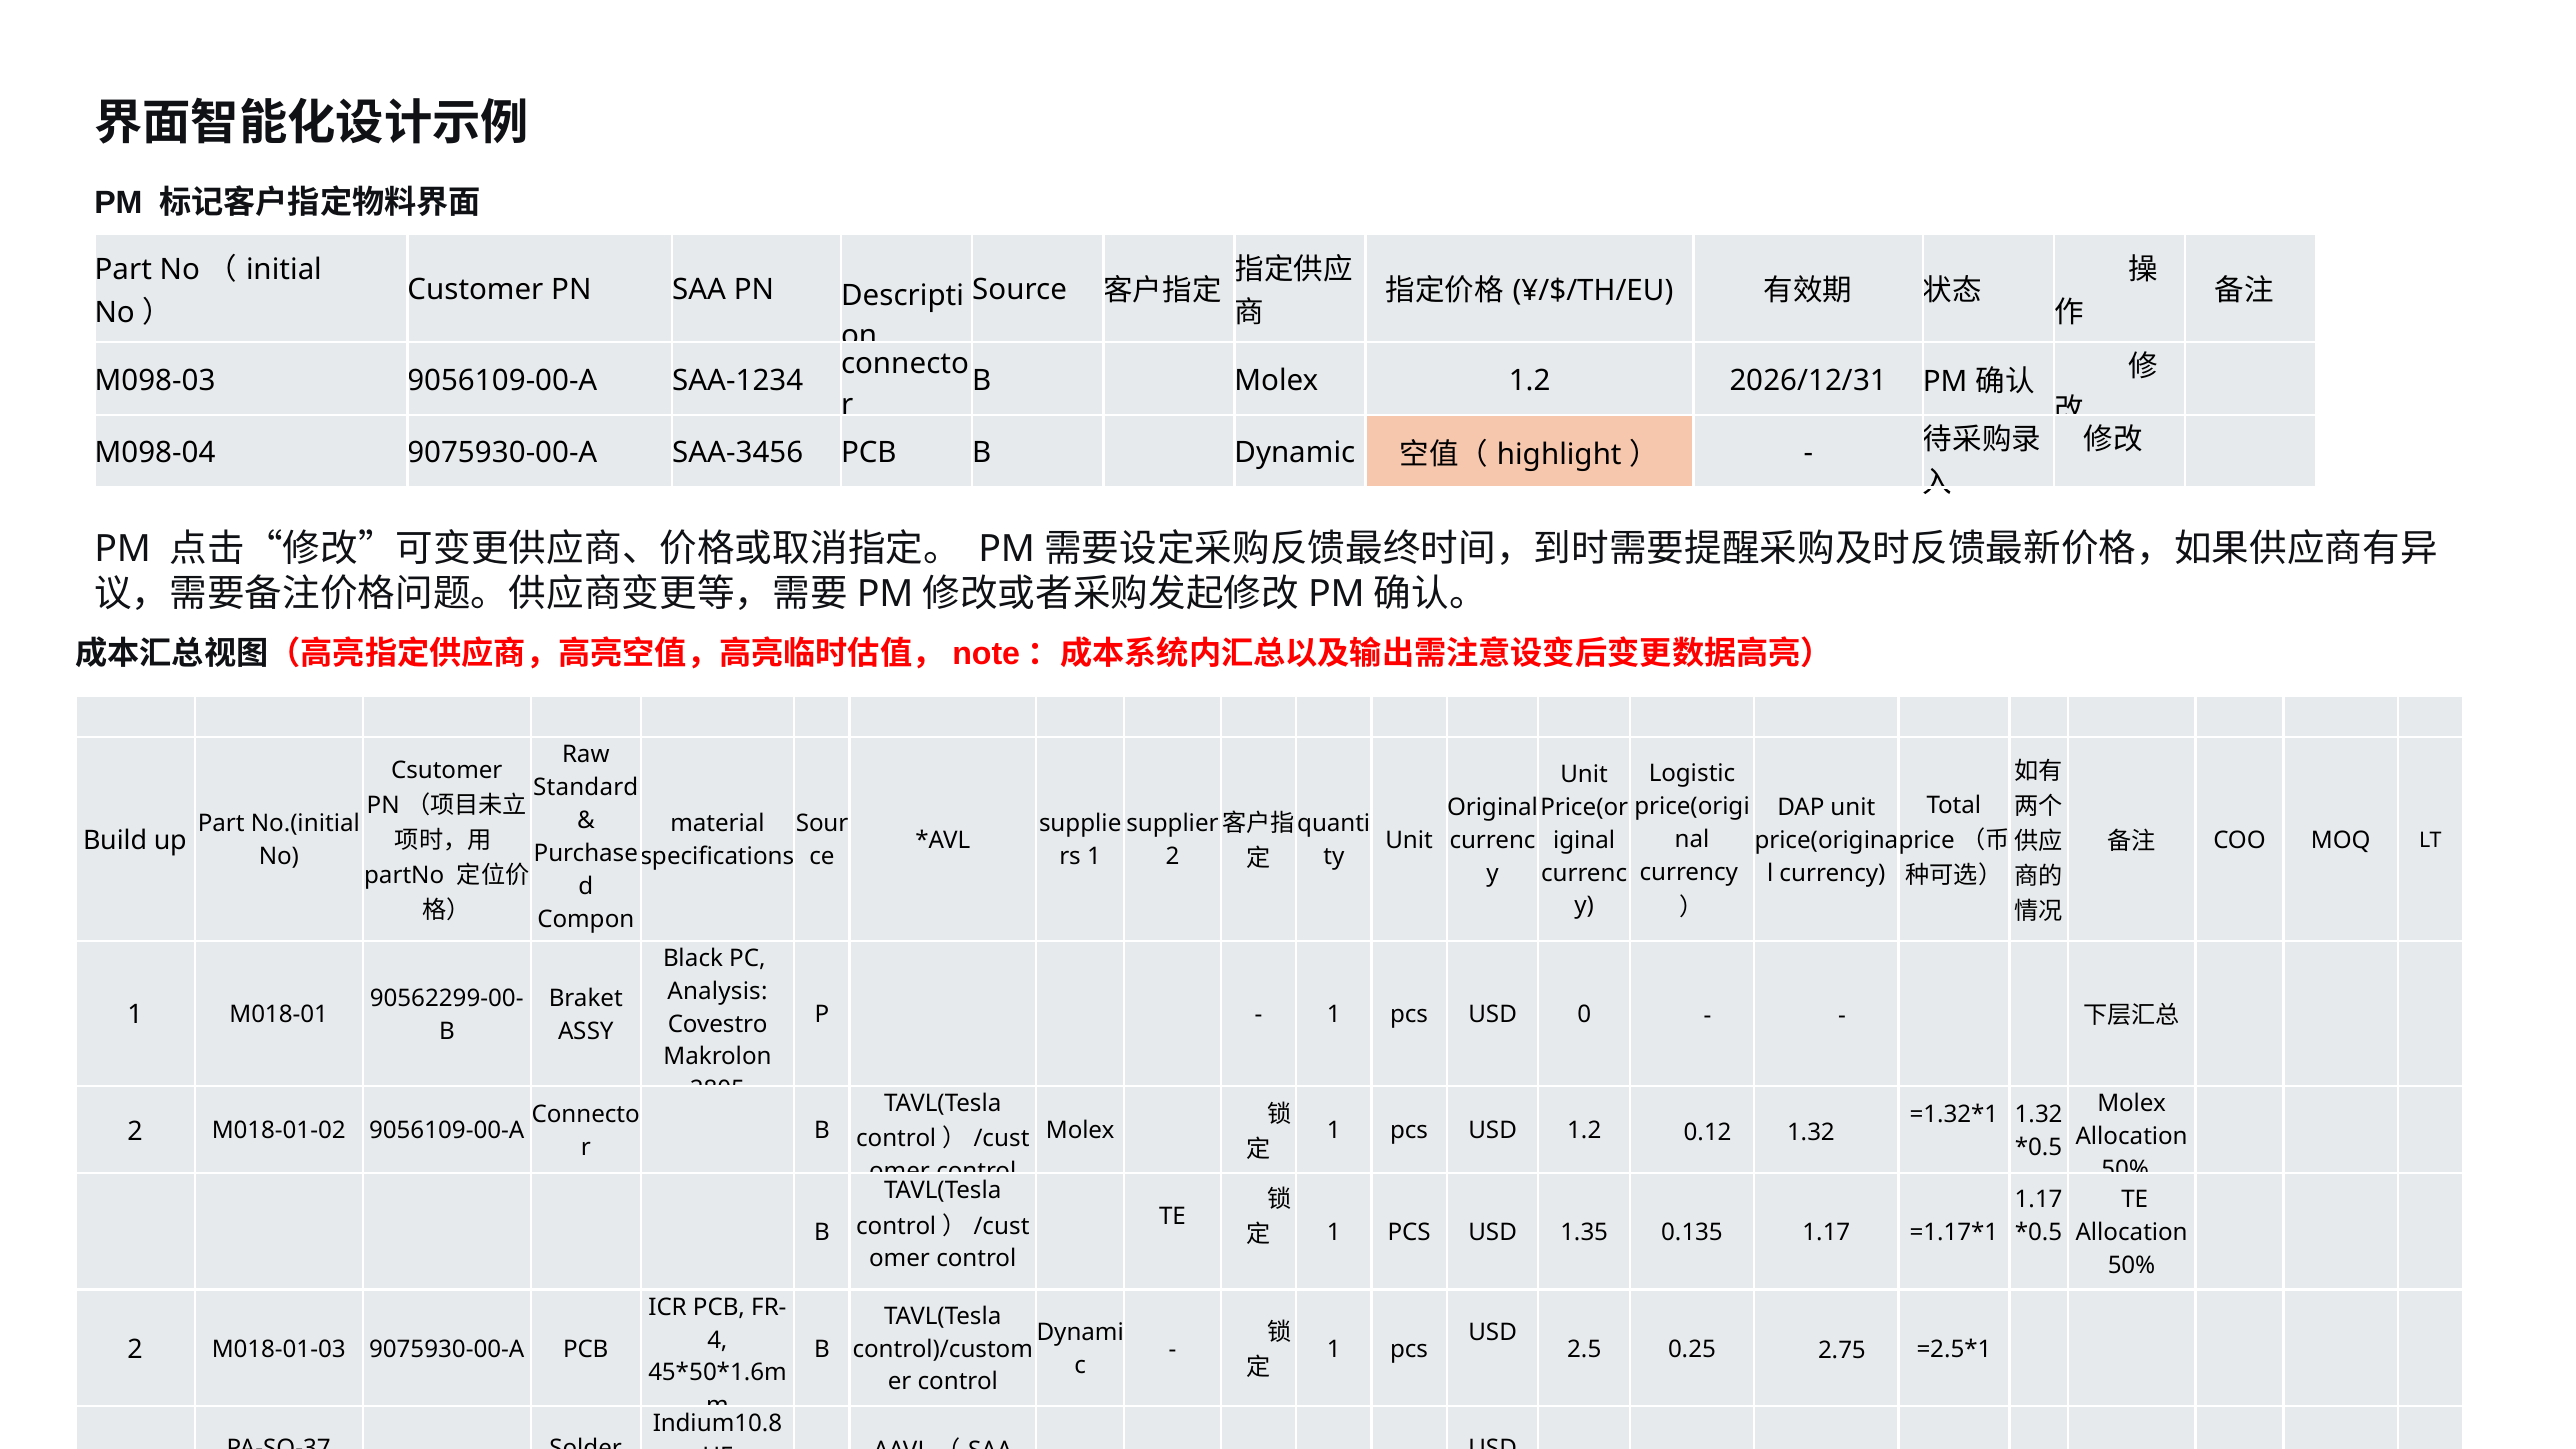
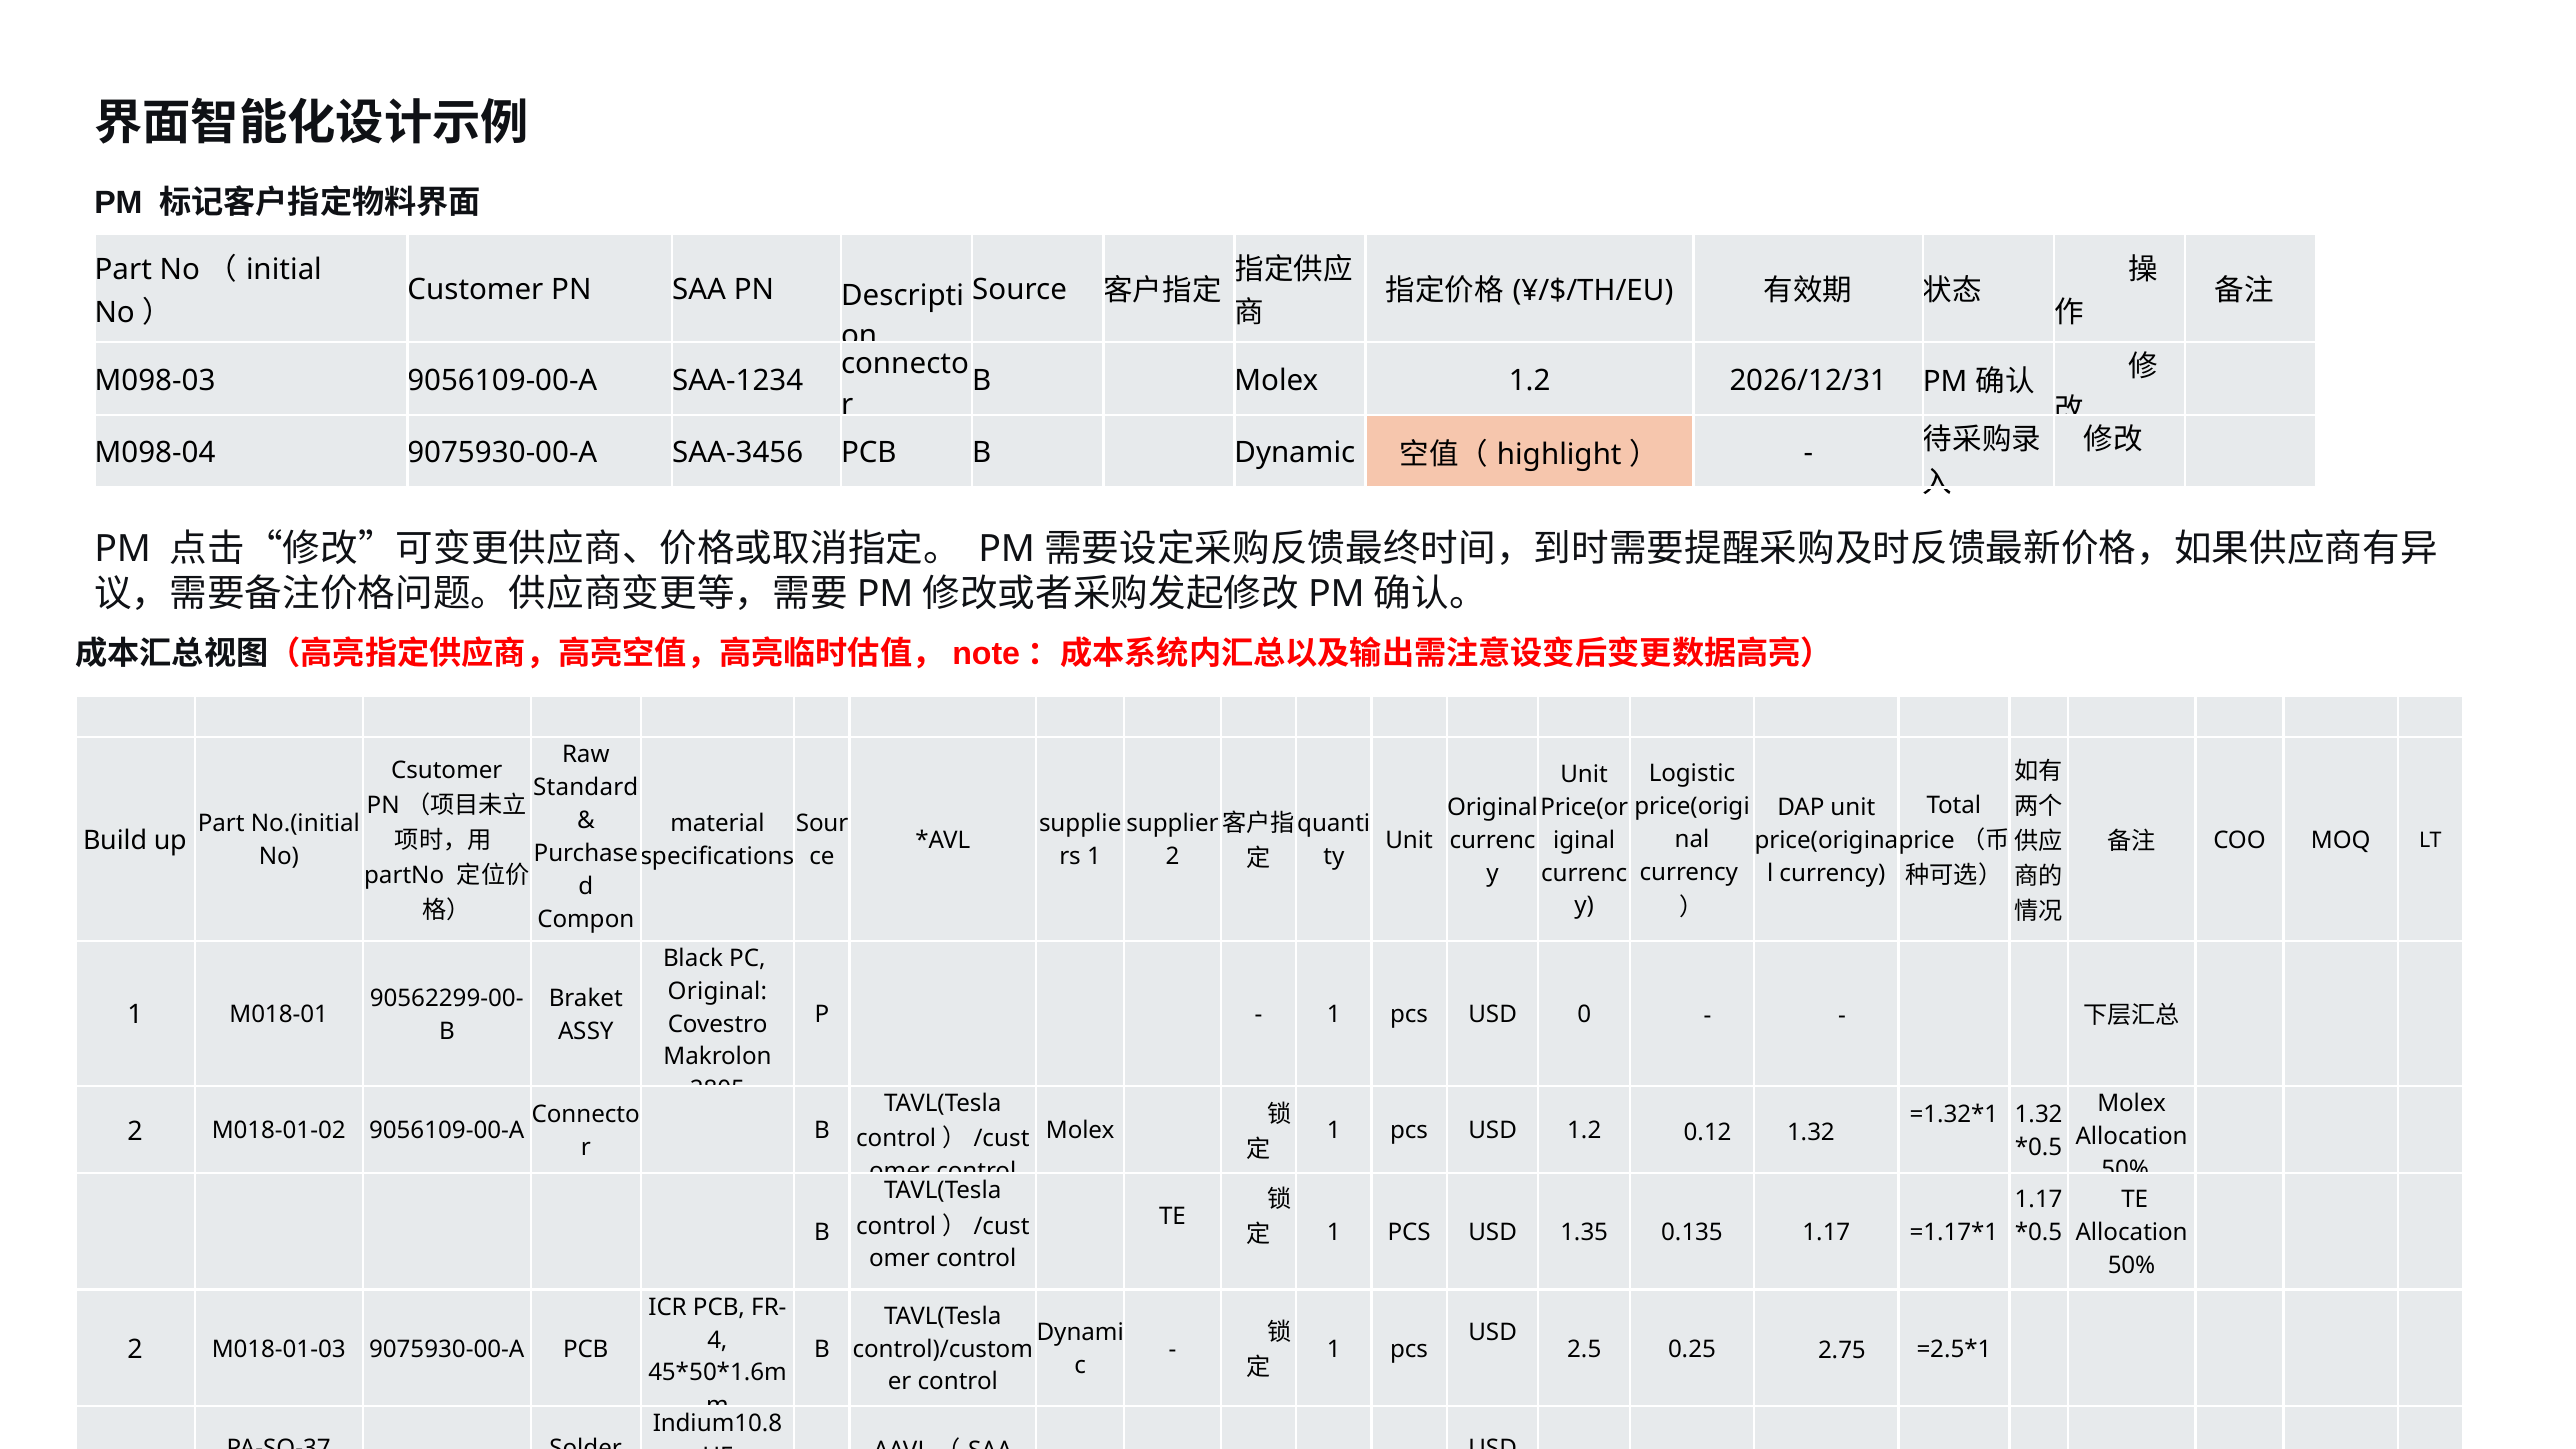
Analysis: Analysis -> Original (717, 991)
